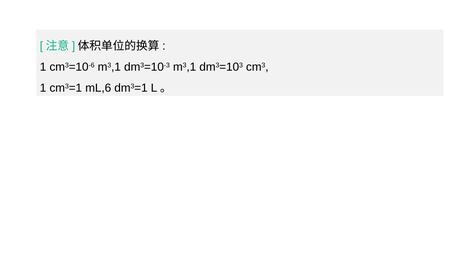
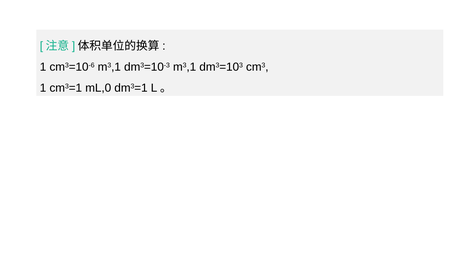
mL,6: mL,6 -> mL,0 (98, 88)
